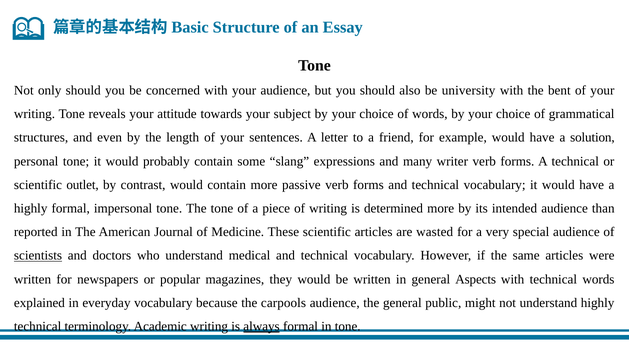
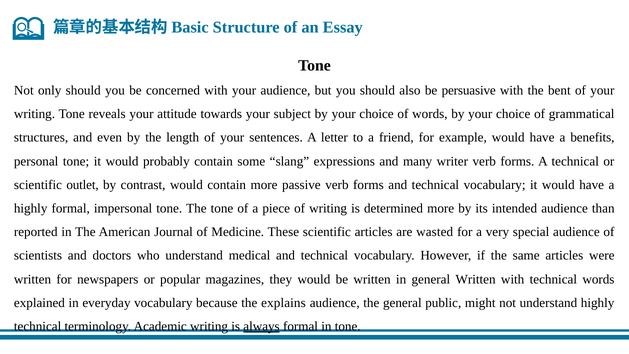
university: university -> persuasive (469, 90)
solution: solution -> benefits (592, 138)
scientists underline: present -> none (38, 256)
general Aspects: Aspects -> Written (476, 279)
carpools: carpools -> explains (284, 303)
